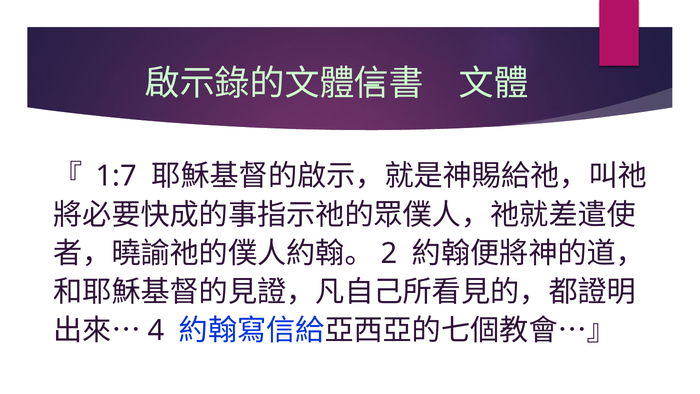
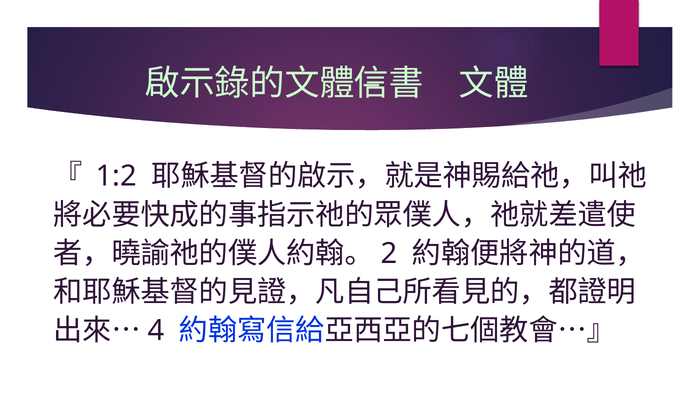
1:7: 1:7 -> 1:2 (116, 176)
